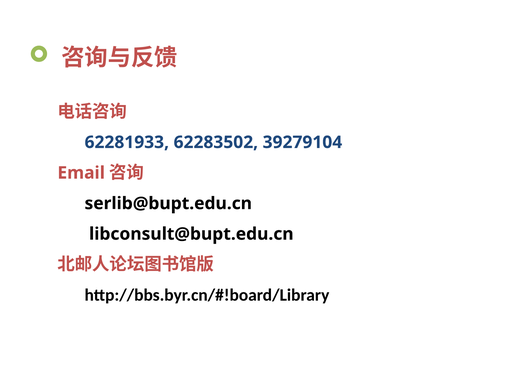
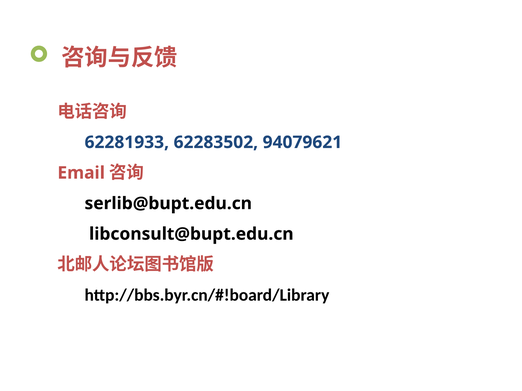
39279104: 39279104 -> 94079621 (302, 142)
